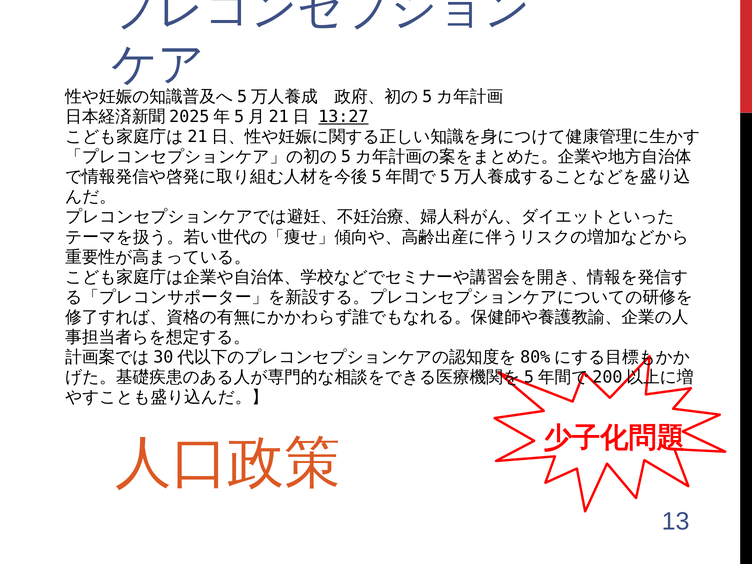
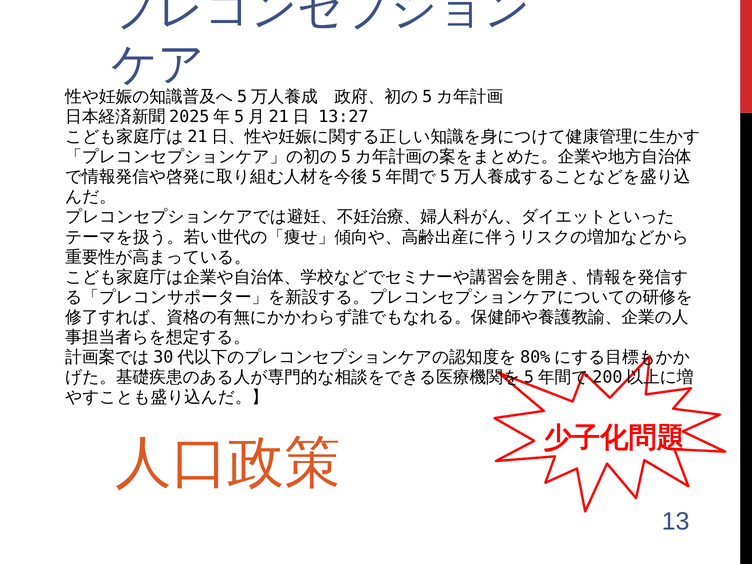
13:27 underline: present -> none (343, 117)
